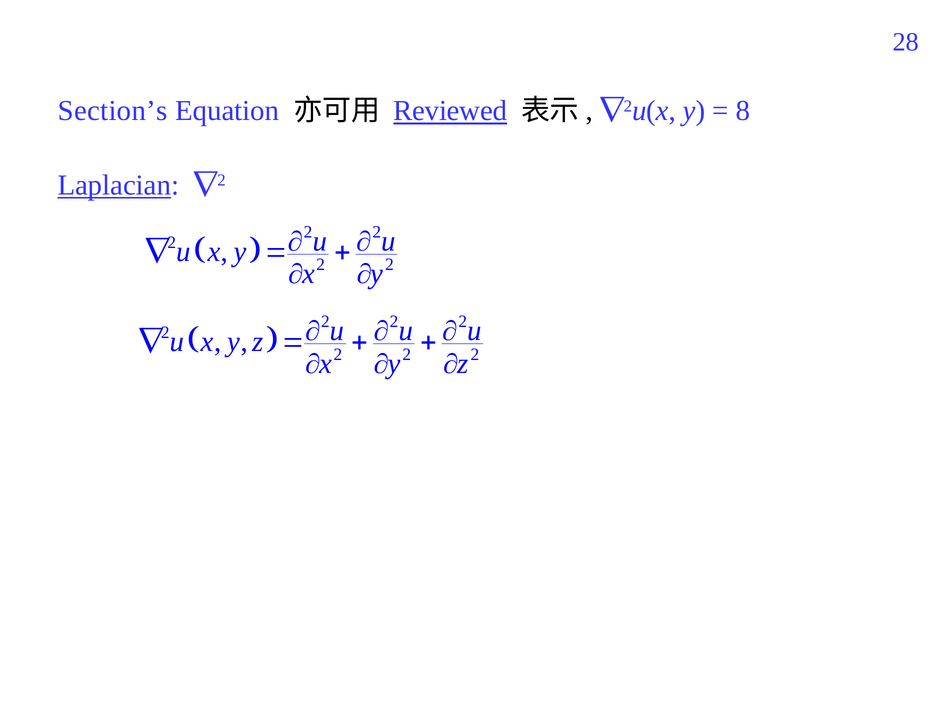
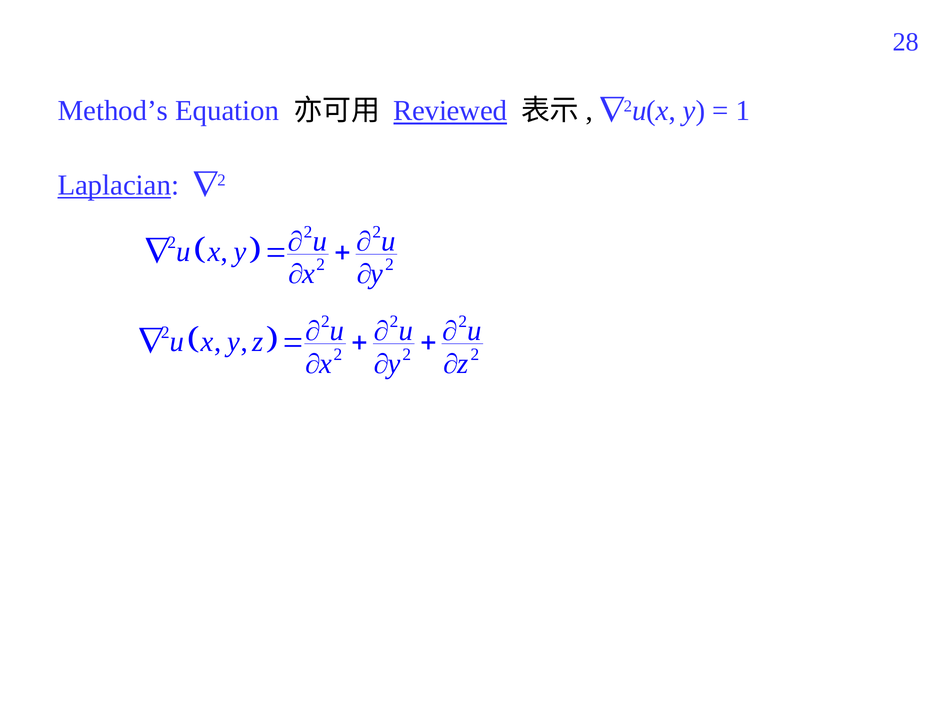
Section’s: Section’s -> Method’s (113, 111)
8: 8 -> 1 (743, 111)
